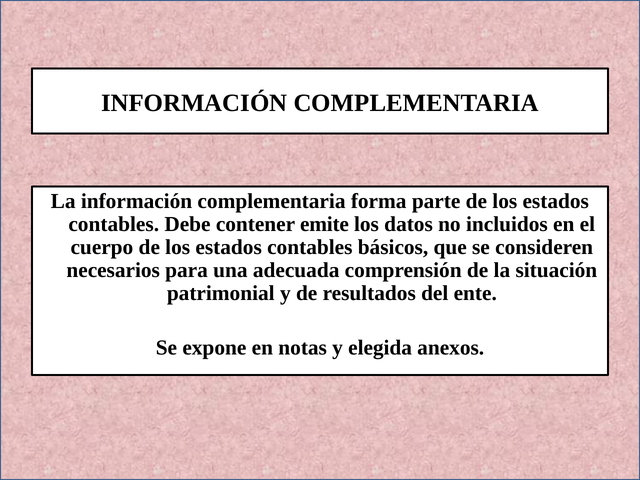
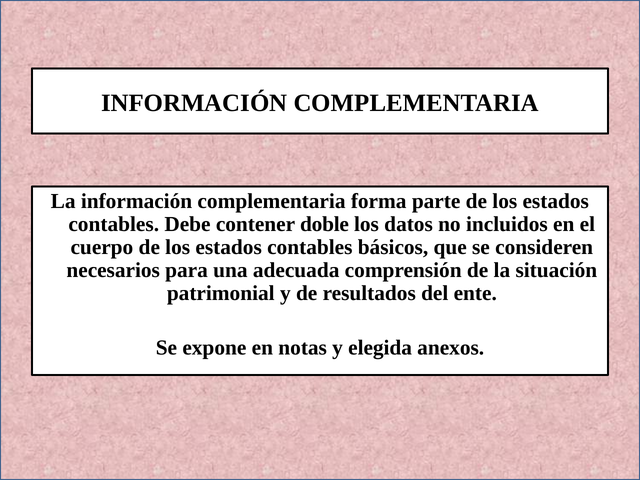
emite: emite -> doble (324, 224)
